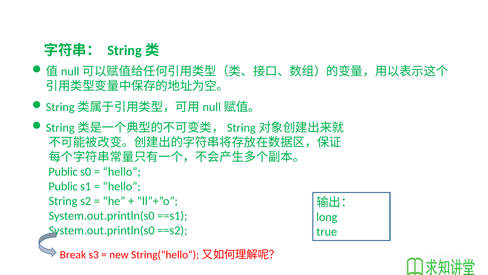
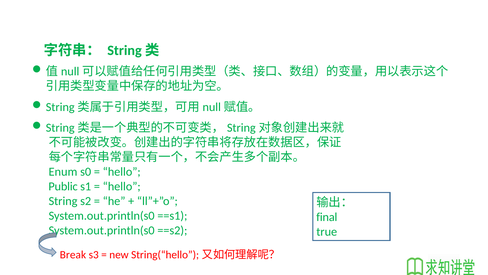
Public: Public -> Enum (63, 171)
long: long -> final (327, 217)
